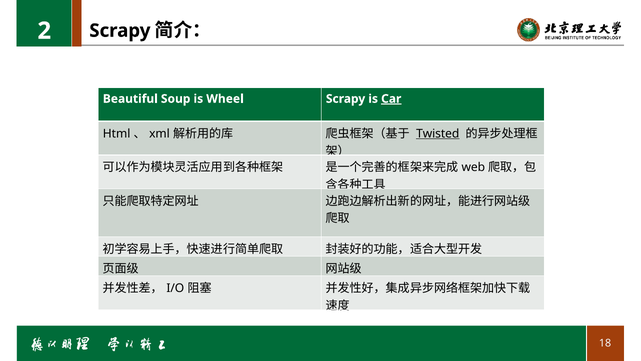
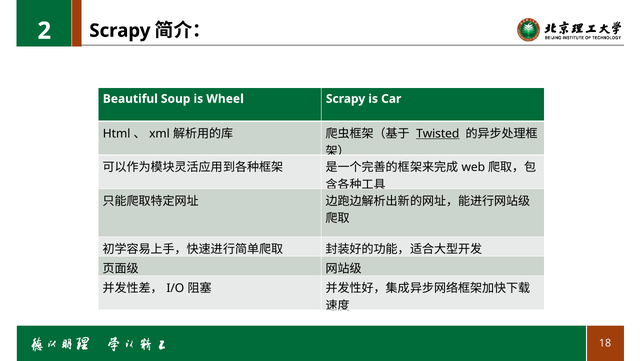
Car underline: present -> none (391, 99)
